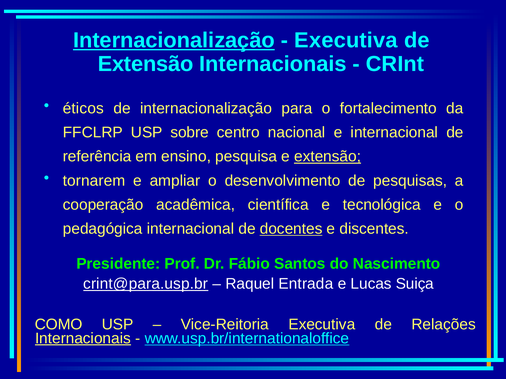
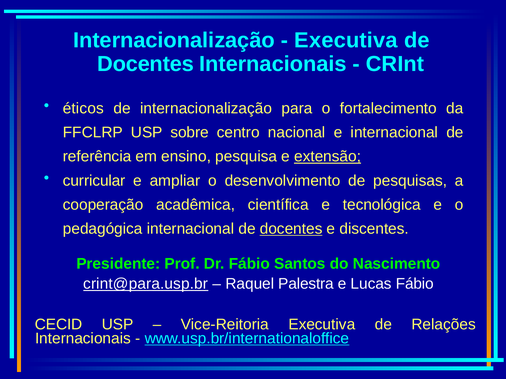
Internacionalização underline: present -> none (174, 40)
Extensão: Extensão -> Docentes (146, 64)
tornarem: tornarem -> curricular (94, 181)
Entrada: Entrada -> Palestra (306, 284)
Lucas Suiça: Suiça -> Fábio (415, 284)
COMO: COMO -> CECID (59, 325)
Internacionais underline: present -> none (83, 339)
